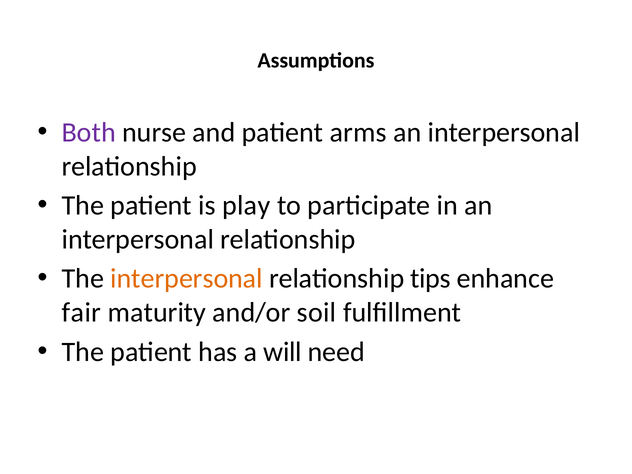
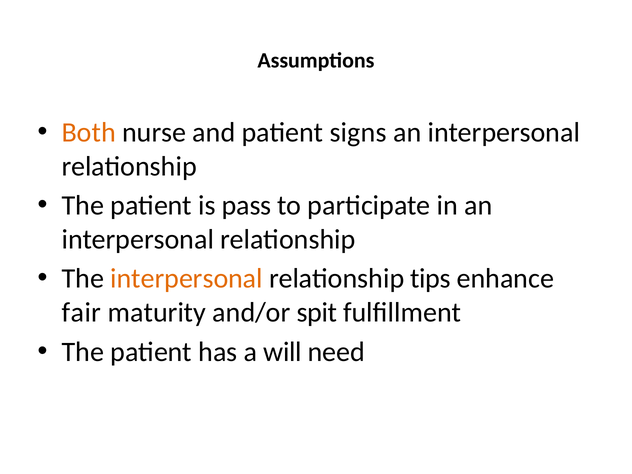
Both colour: purple -> orange (89, 133)
arms: arms -> signs (358, 133)
play: play -> pass (247, 206)
soil: soil -> spit (317, 312)
